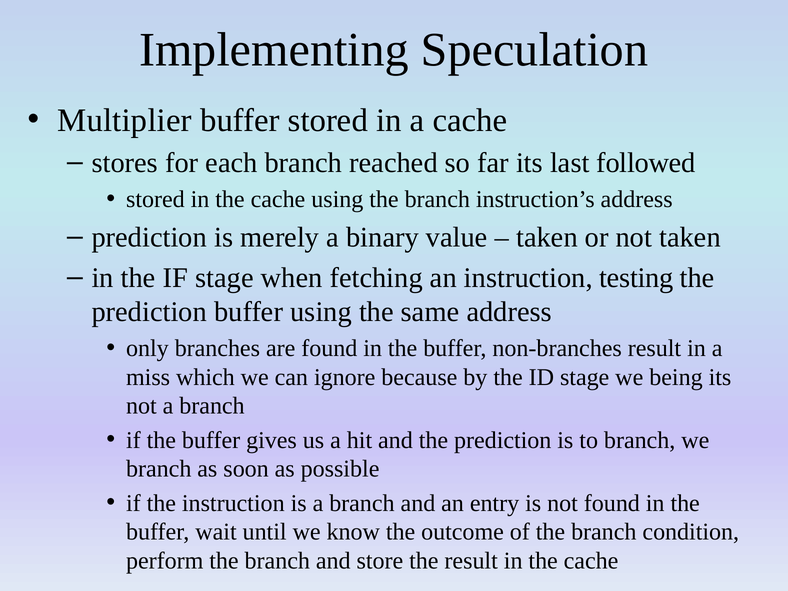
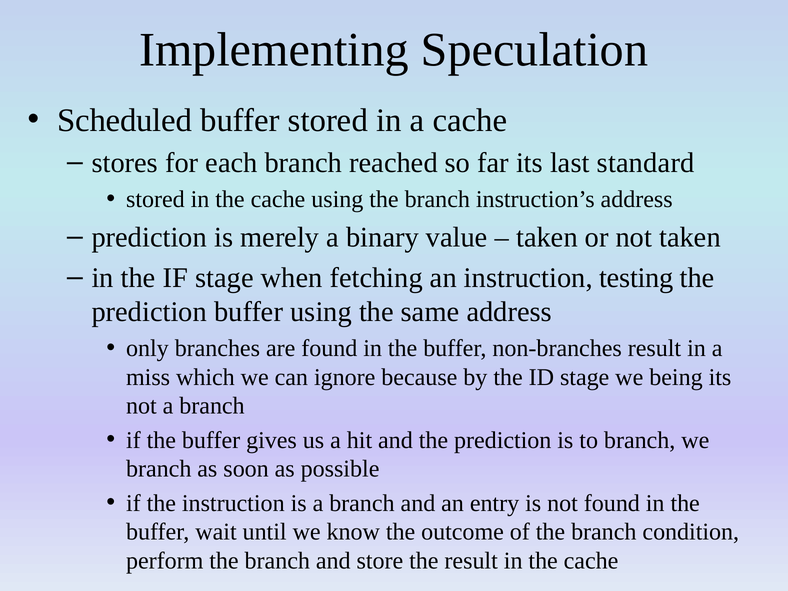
Multiplier: Multiplier -> Scheduled (125, 120)
followed: followed -> standard (646, 163)
